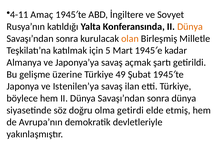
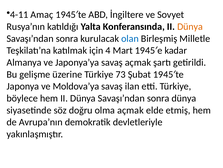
olan colour: orange -> blue (130, 38)
5: 5 -> 4 (108, 50)
49: 49 -> 73 (121, 74)
Istenilen’ya: Istenilen’ya -> Moldova’ya (76, 86)
olma getirdi: getirdi -> açmak (130, 110)
